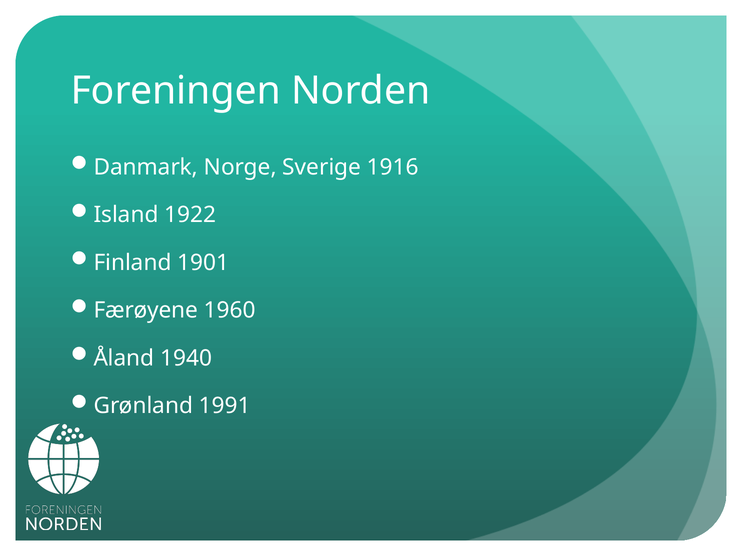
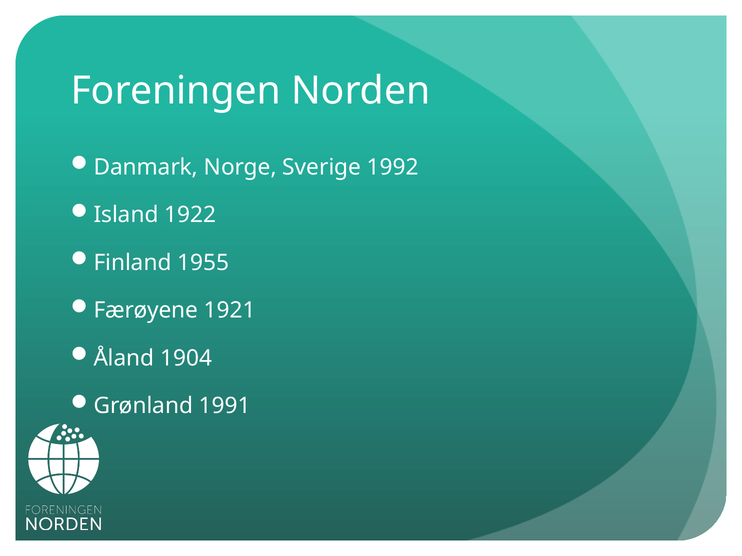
1916: 1916 -> 1992 (393, 167)
1901: 1901 -> 1955 (203, 263)
1960: 1960 -> 1921 (230, 311)
1940: 1940 -> 1904 (186, 358)
